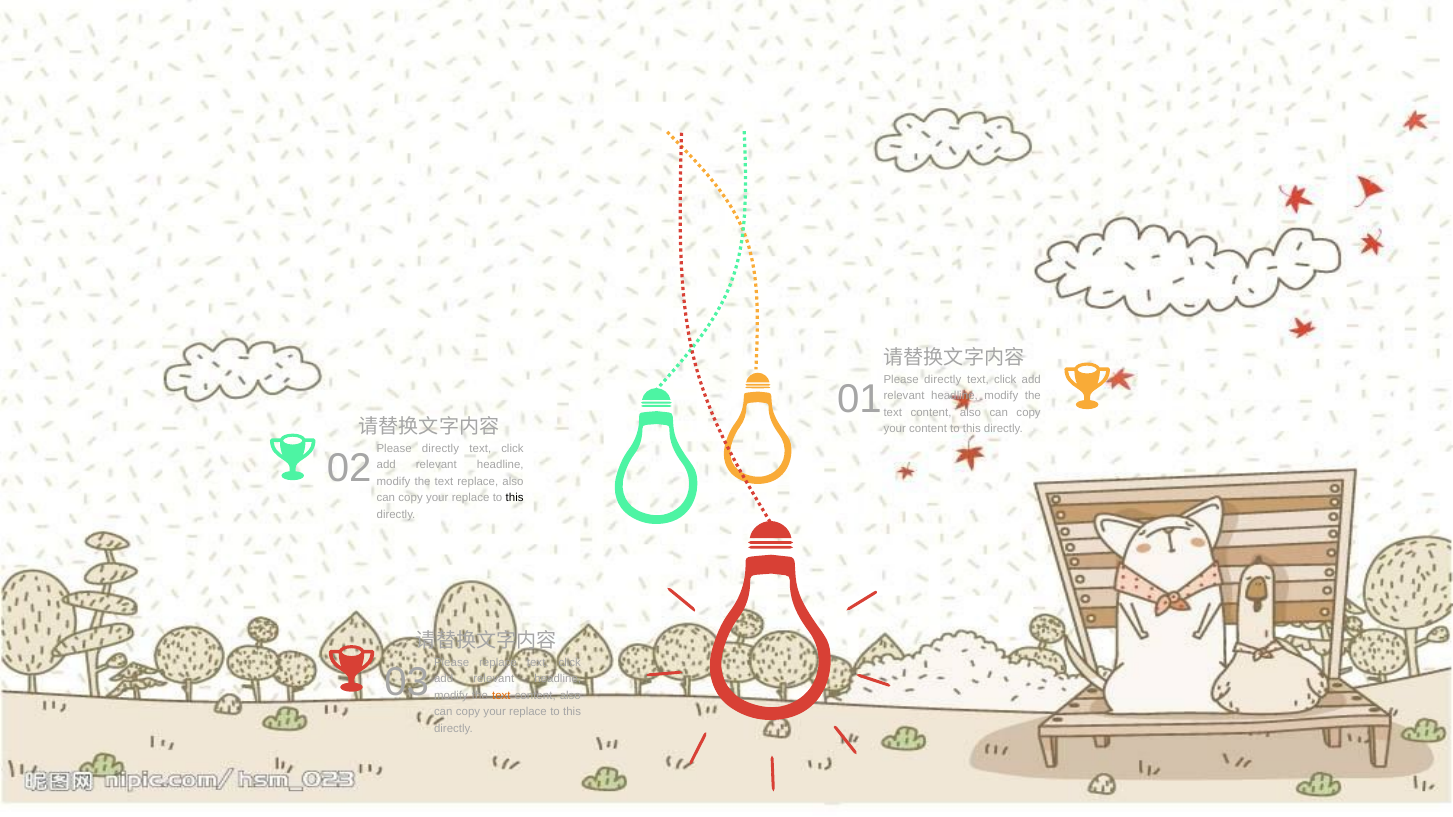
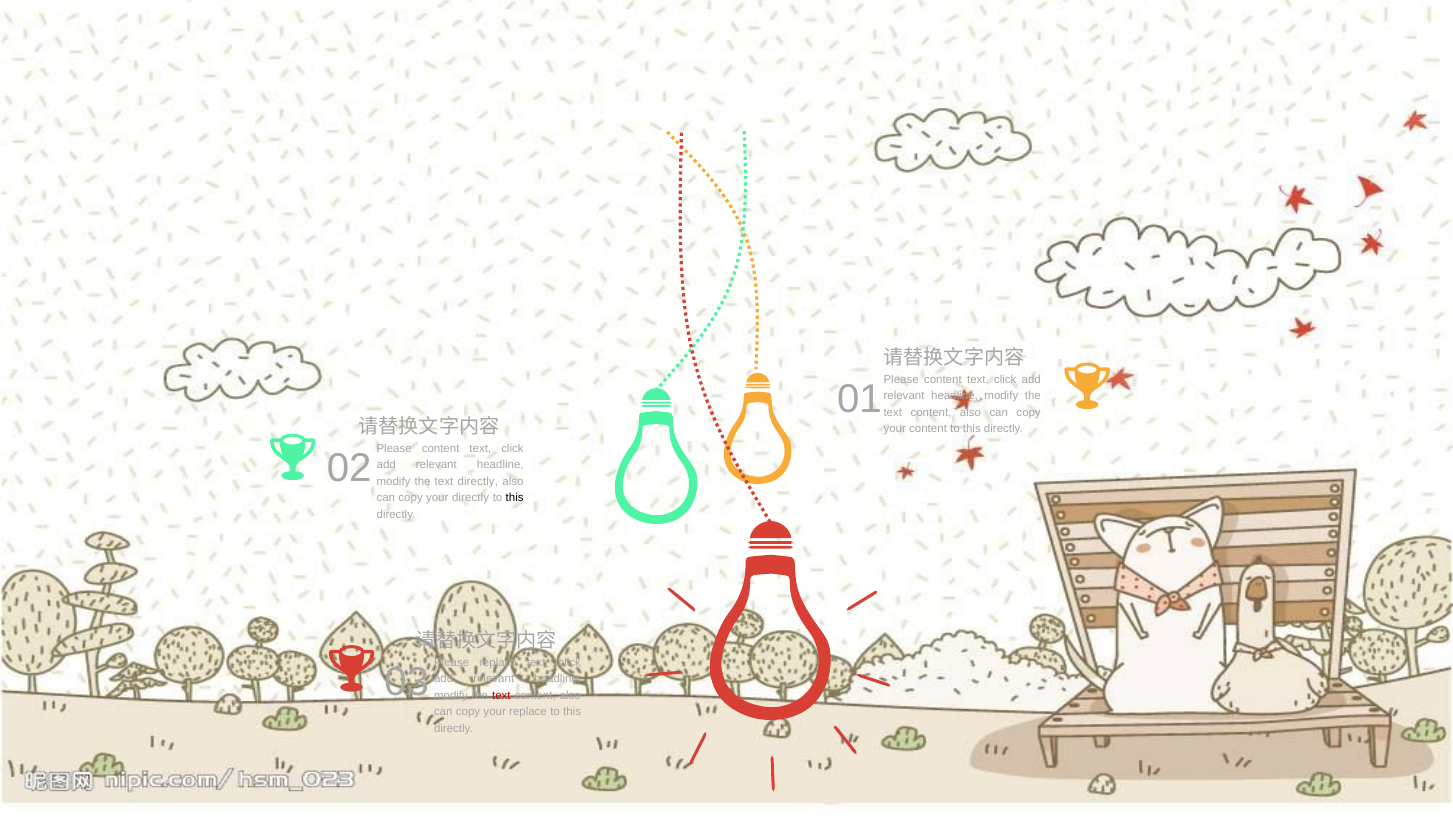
directly: directly -> content (943, 379)
directly: directly -> content (441, 449)
text replace: replace -> directly (478, 482)
replace: replace -> directly (471, 498)
text colour: orange -> red (501, 696)
